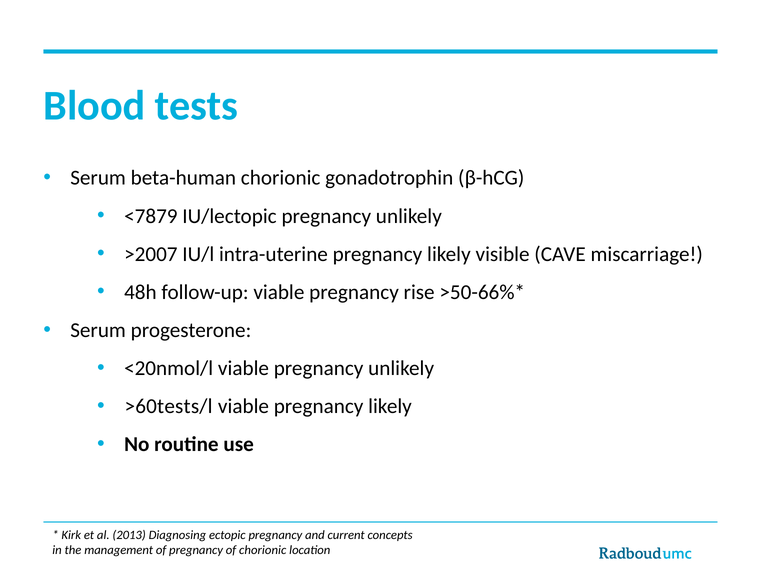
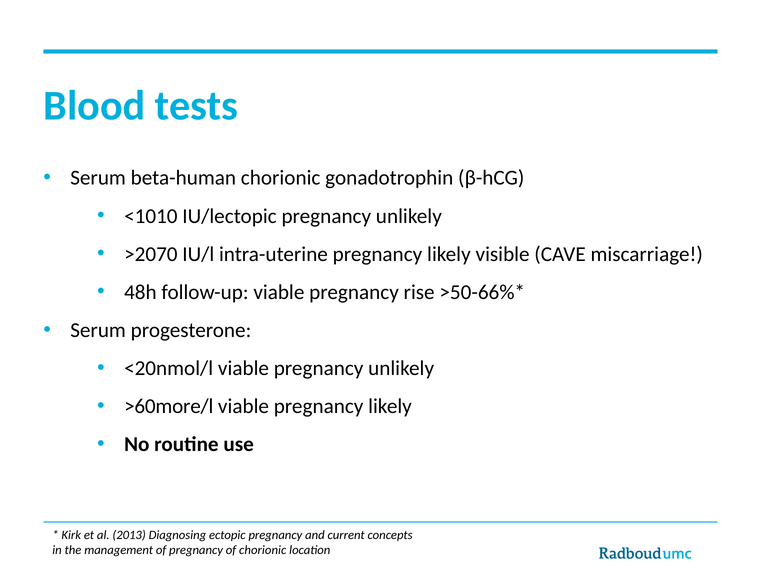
<7879: <7879 -> <1010 (151, 216)
>2007: >2007 -> >2070 (151, 254)
>60tests/l: >60tests/l -> >60more/l (169, 406)
